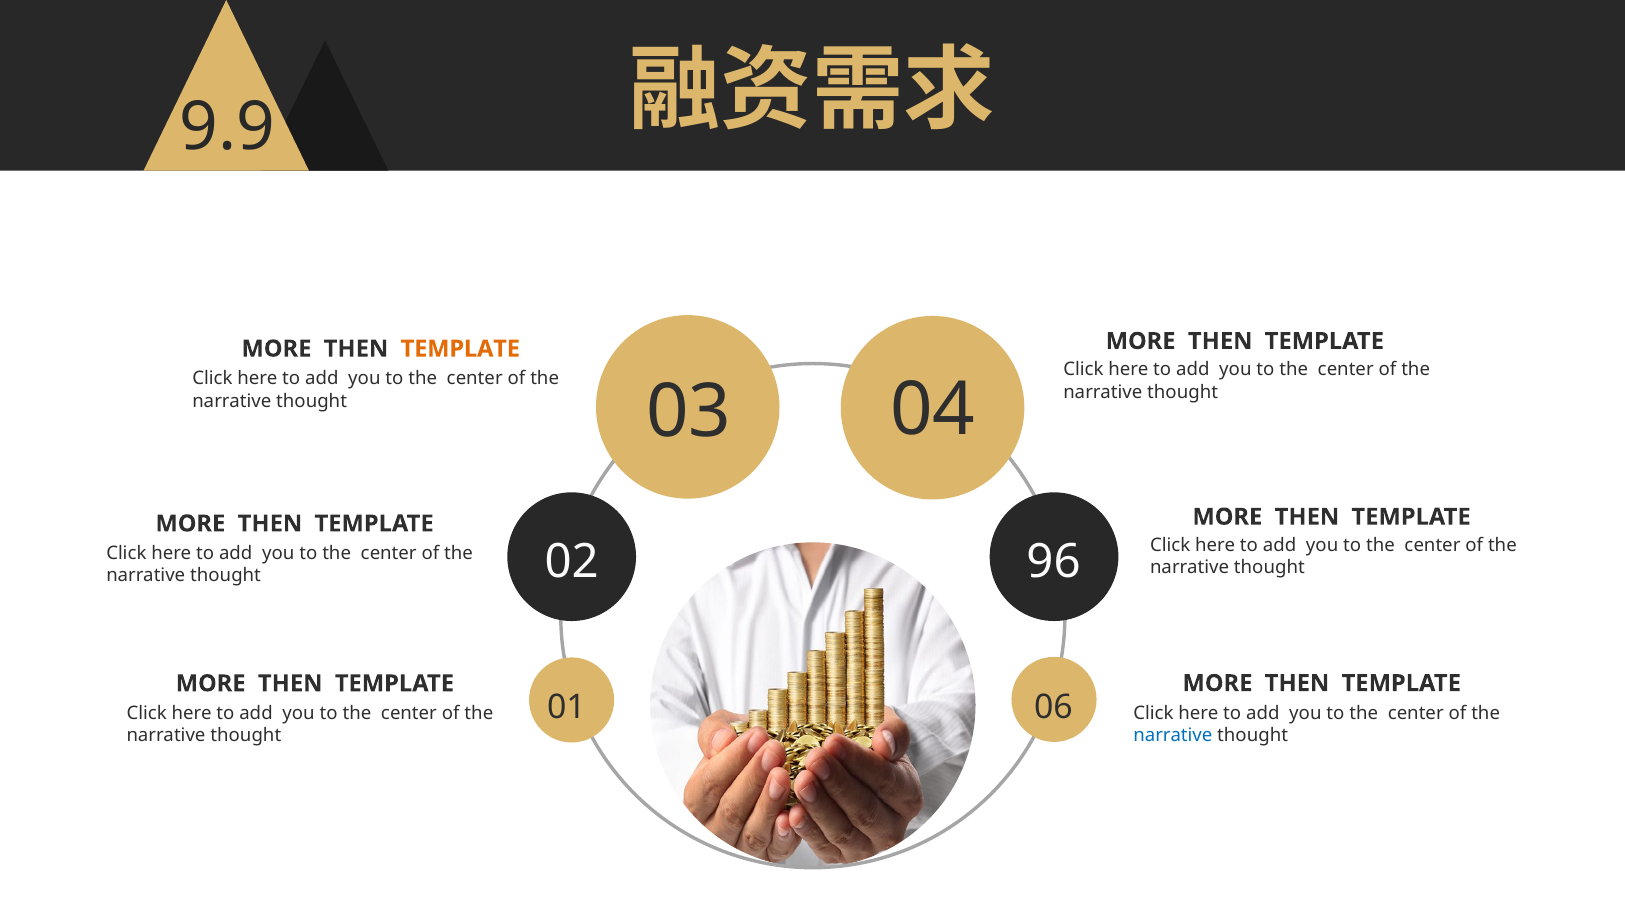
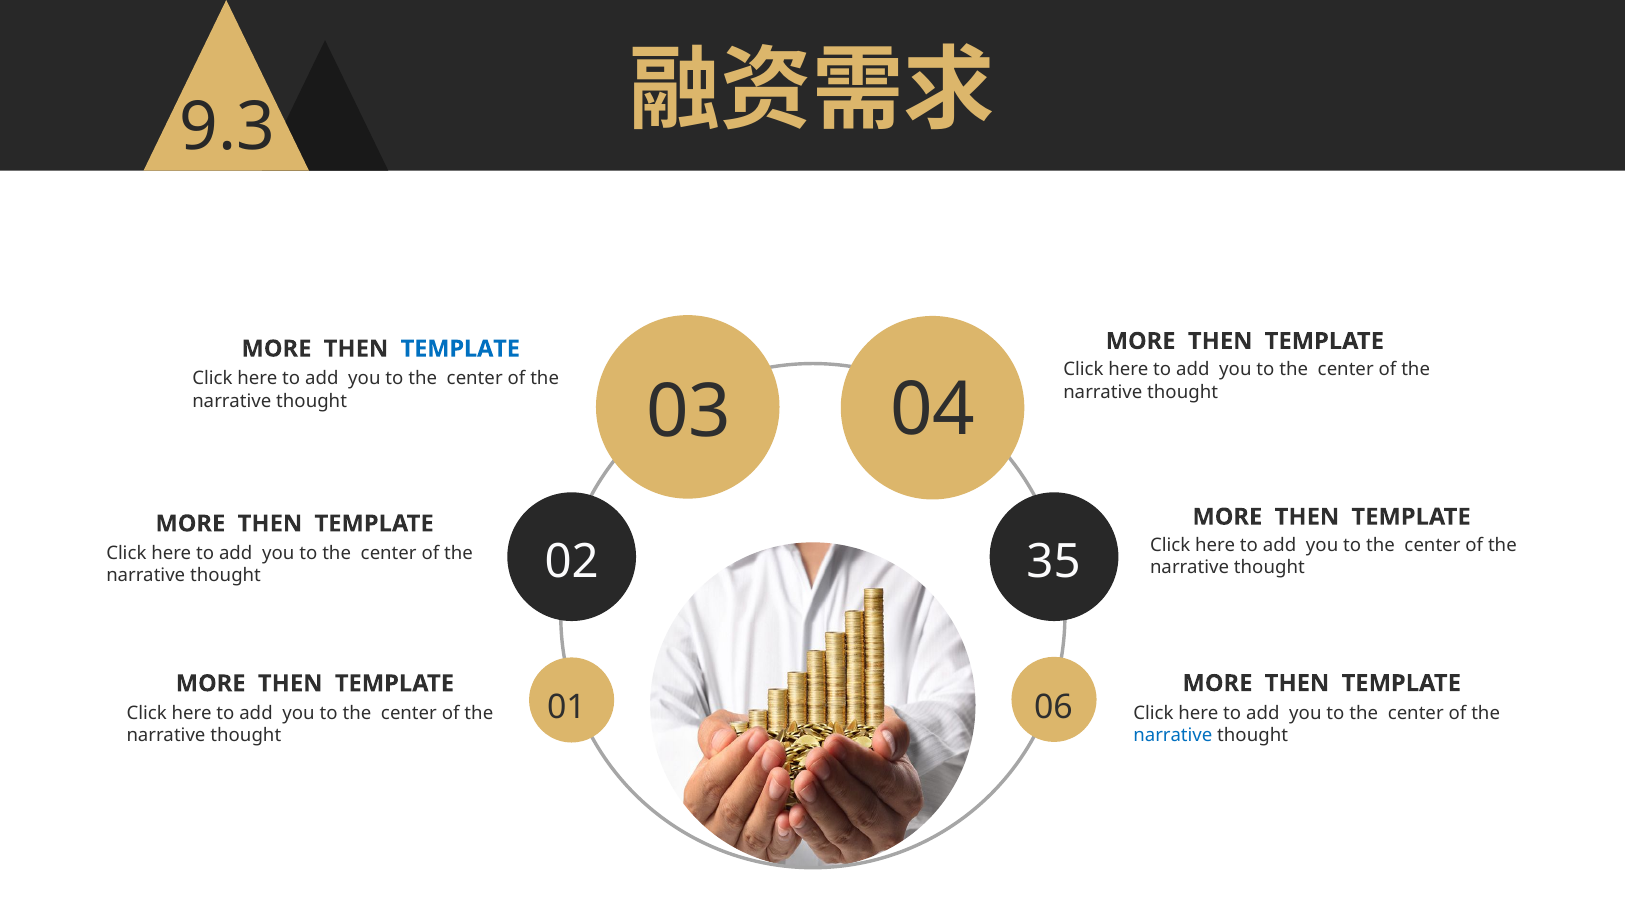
9.9: 9.9 -> 9.3 (227, 128)
TEMPLATE colour: orange -> blue (460, 349)
96: 96 -> 35 (1054, 562)
